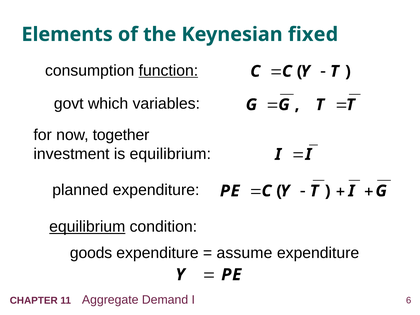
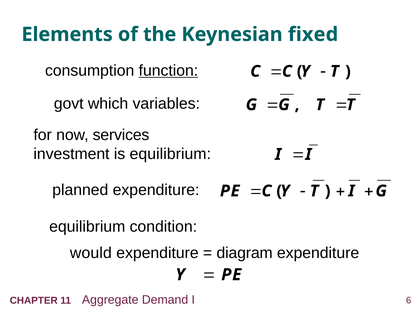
together: together -> services (121, 135)
equilibrium underline: present -> none (87, 227)
goods: goods -> would (91, 253)
assume: assume -> diagram (245, 253)
